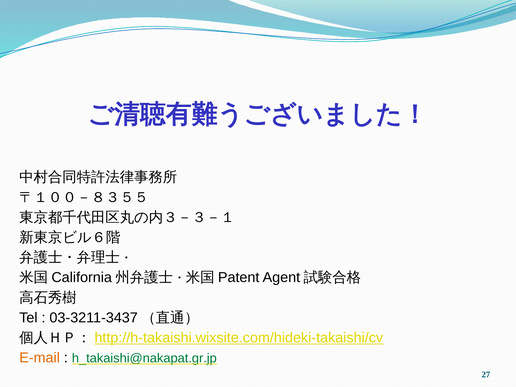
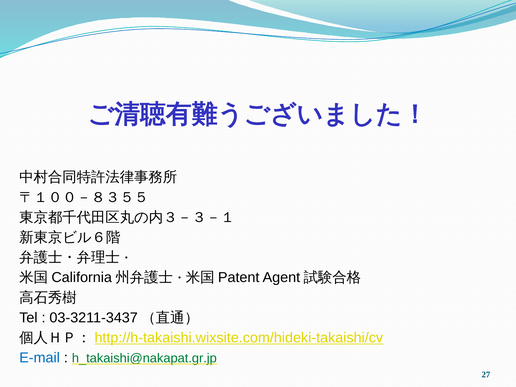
E-mail colour: orange -> blue (40, 358)
